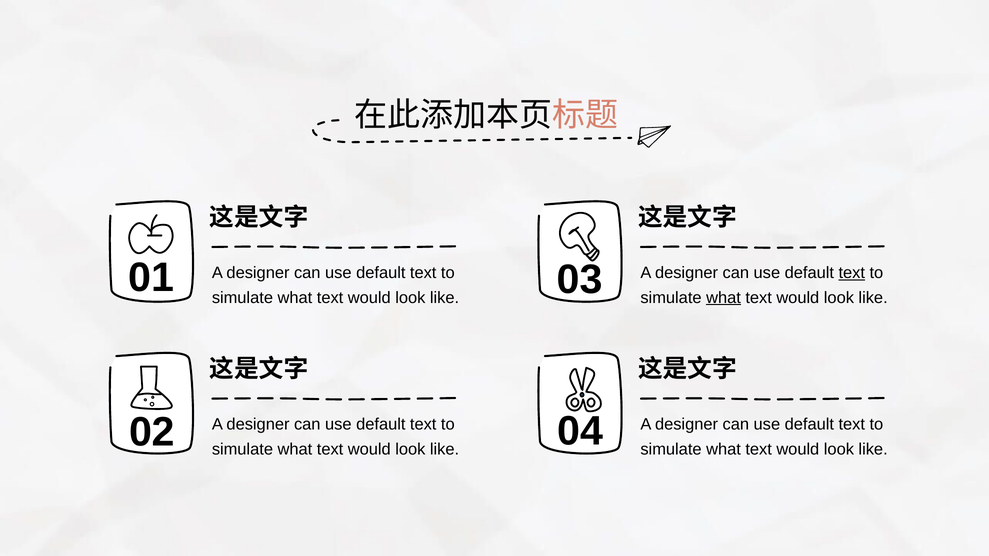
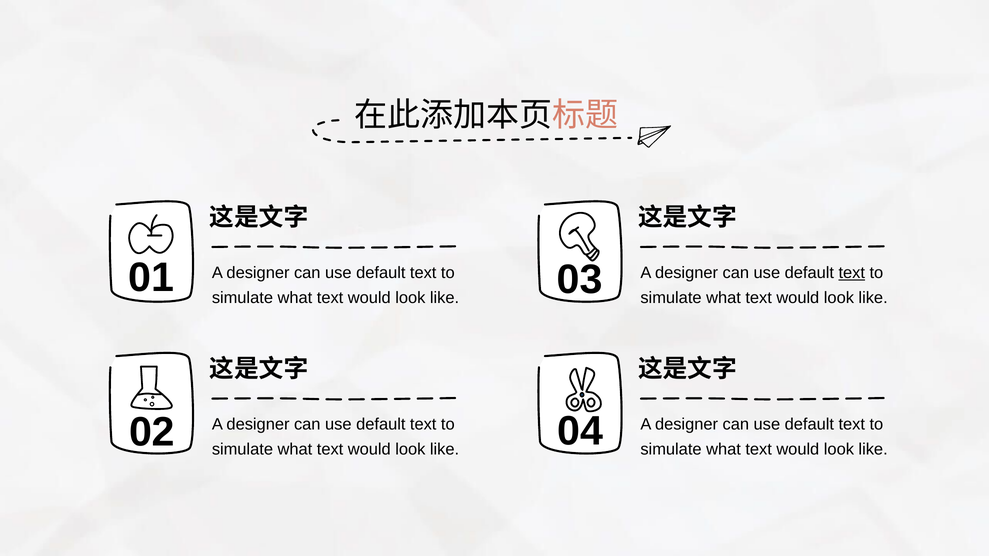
what underline: present -> none (723, 298)
